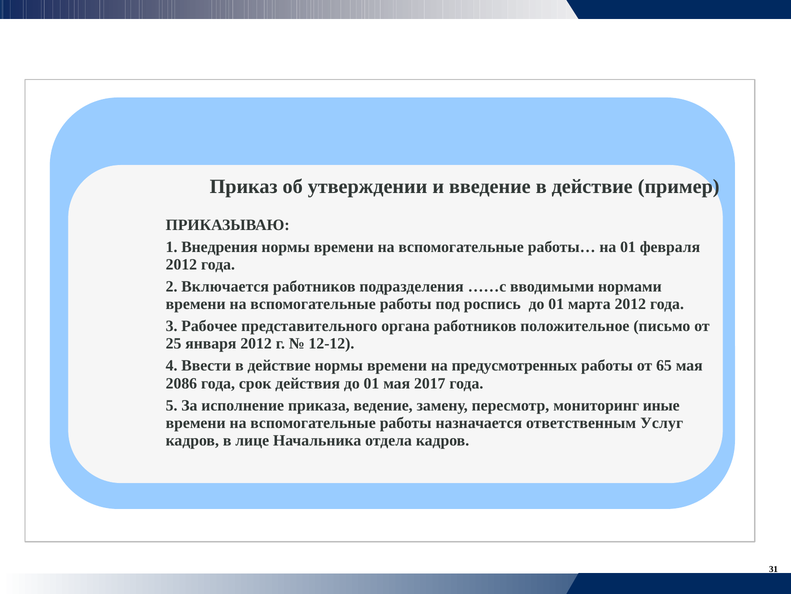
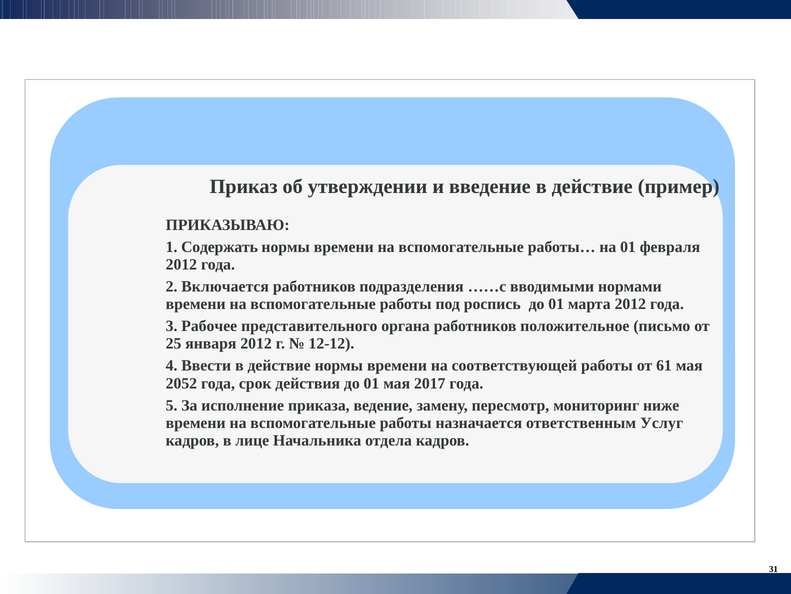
Внедрения: Внедрения -> Содержать (220, 247)
предусмотренных: предусмотренных -> соответствующей (514, 365)
65: 65 -> 61 (664, 365)
2086: 2086 -> 2052 (181, 383)
иные: иные -> ниже (661, 405)
